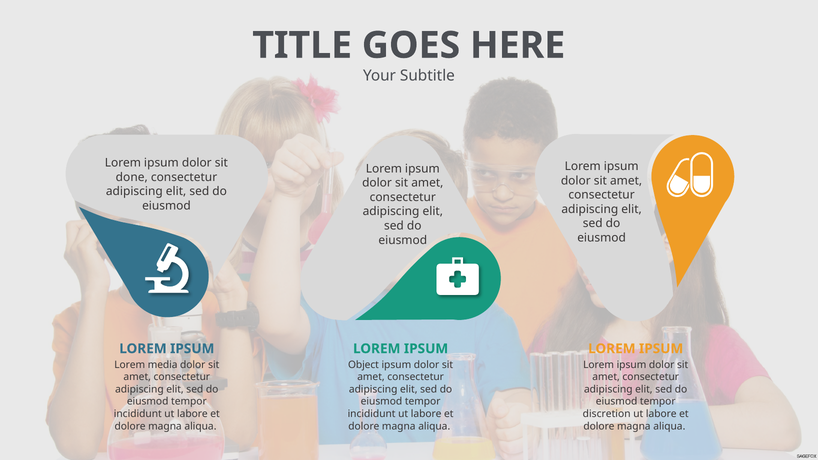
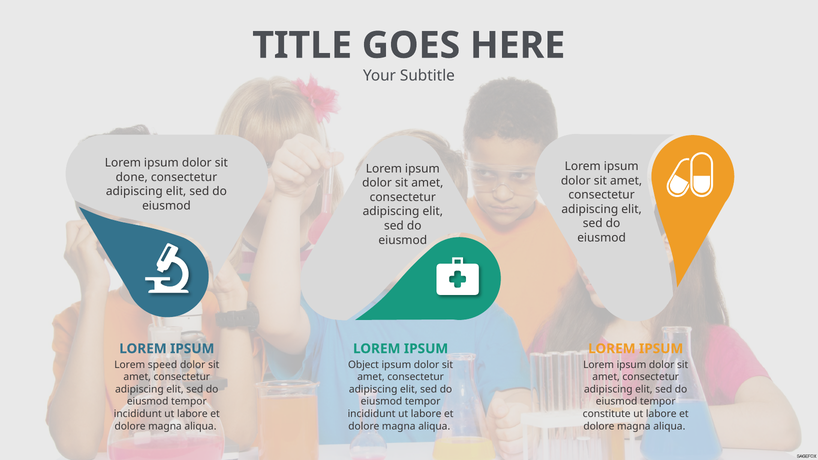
media: media -> speed (163, 365)
discretion: discretion -> constitute (607, 414)
